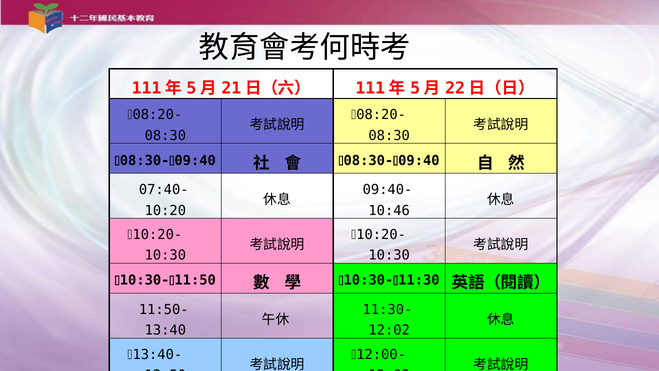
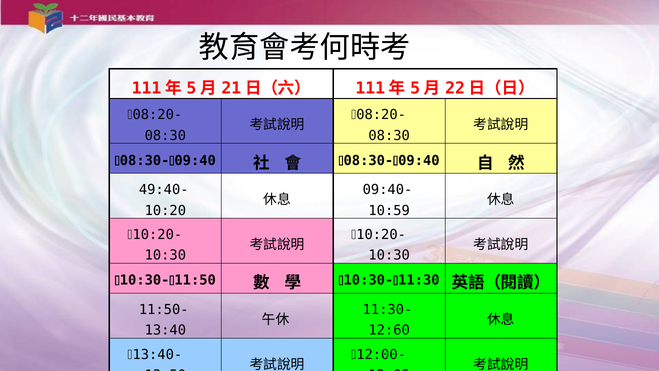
07:40-: 07:40- -> 49:40- (164, 190)
10:46: 10:46 -> 10:59 (389, 210)
12:02: 12:02 -> 12:60 (389, 330)
